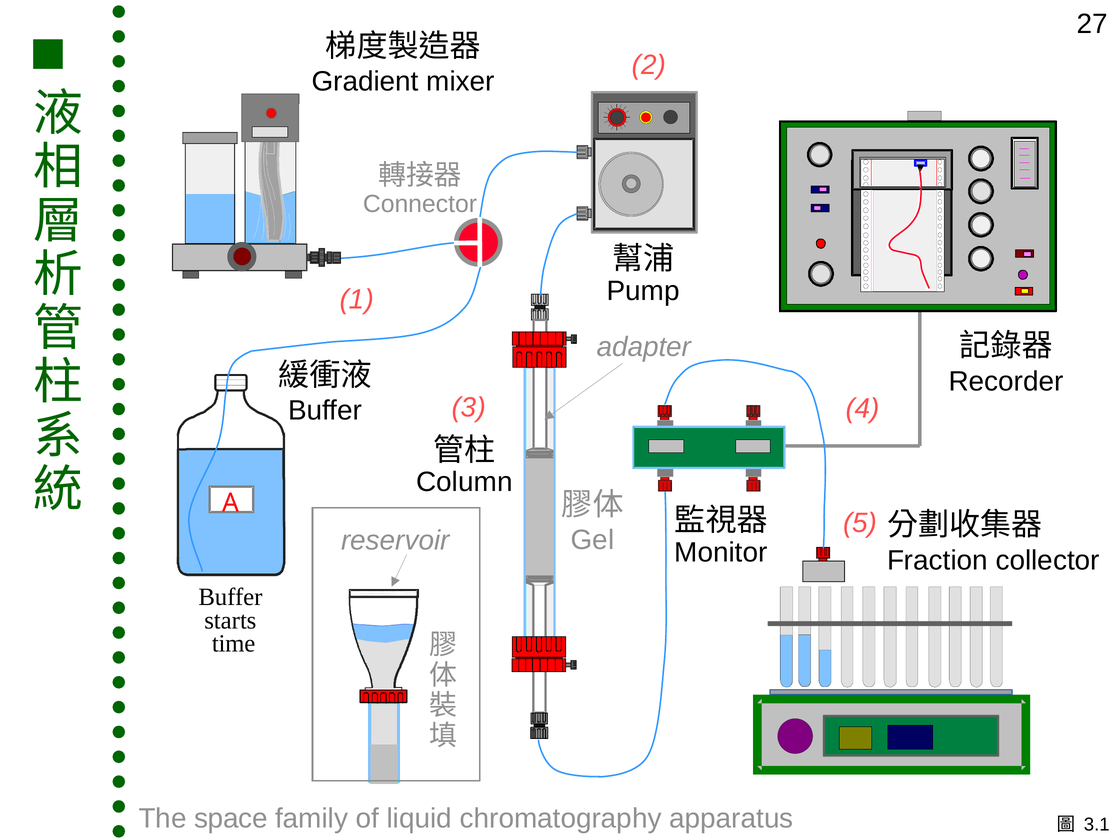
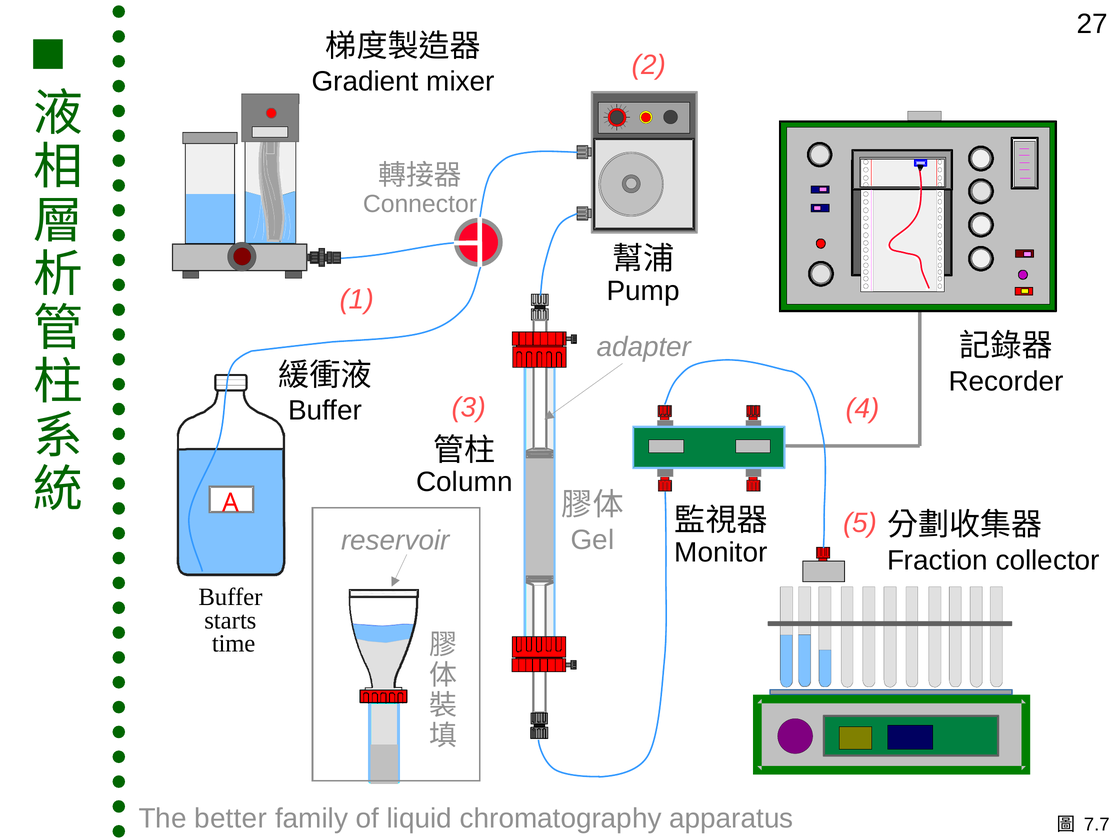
space: space -> better (231, 818)
3.1: 3.1 -> 7.7 (1097, 824)
